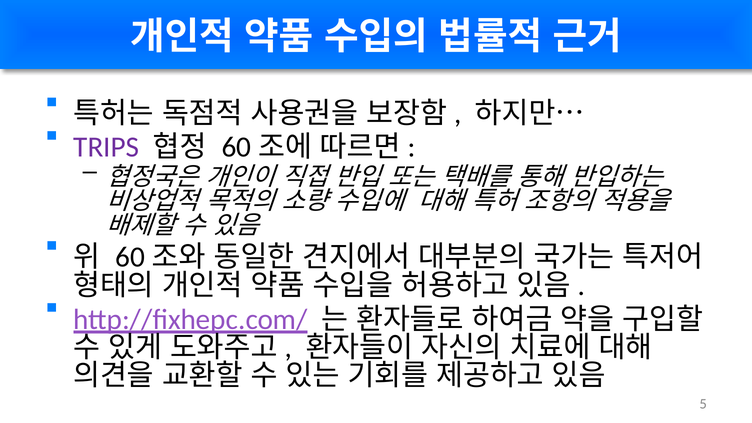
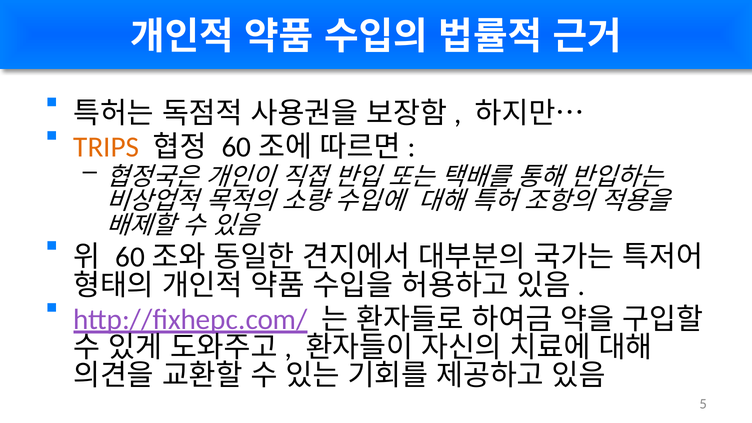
TRIPS colour: purple -> orange (106, 147)
